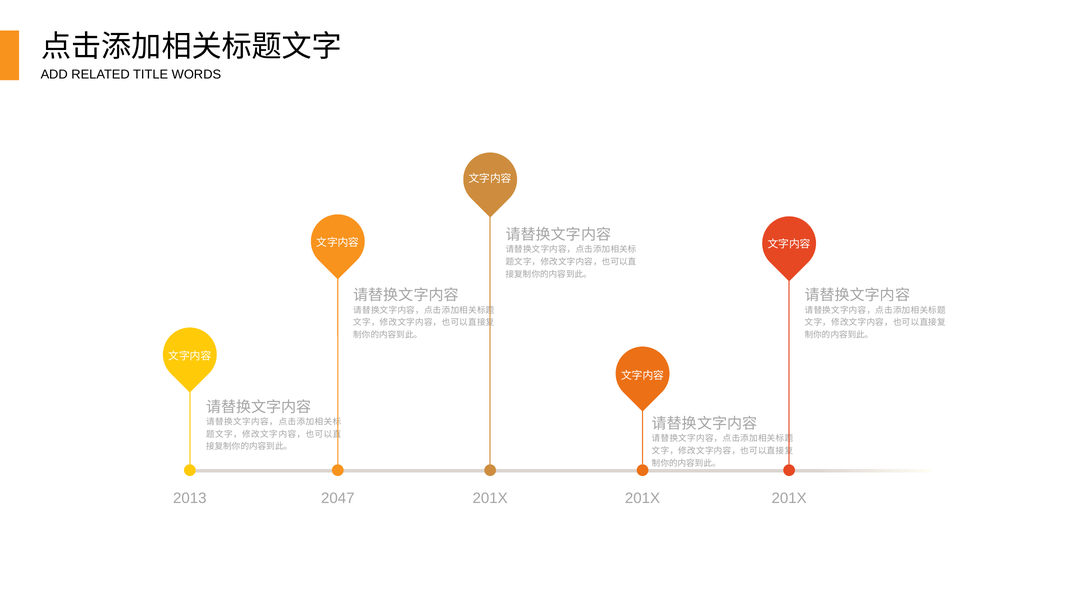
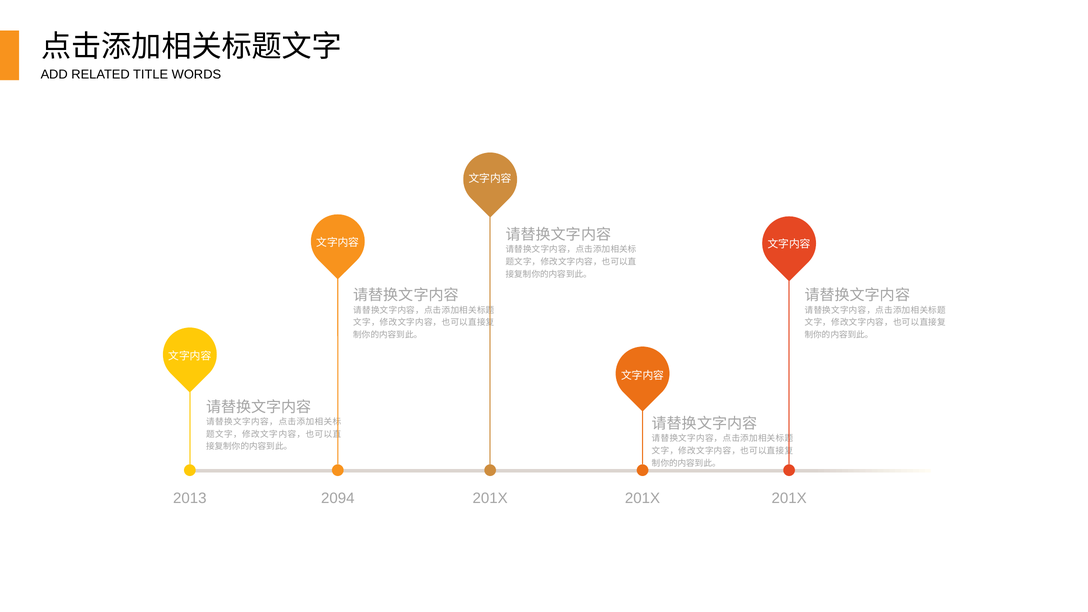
2047: 2047 -> 2094 (338, 498)
